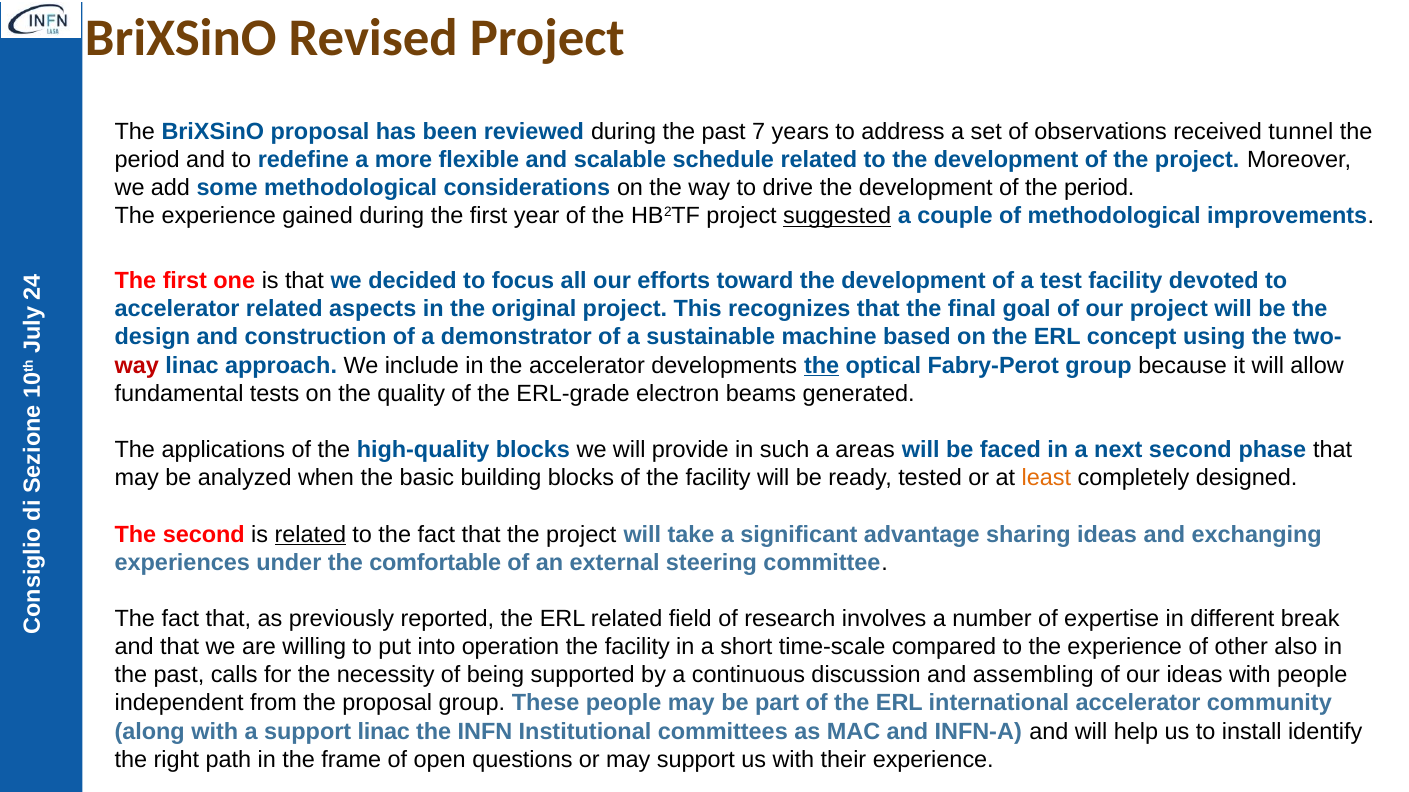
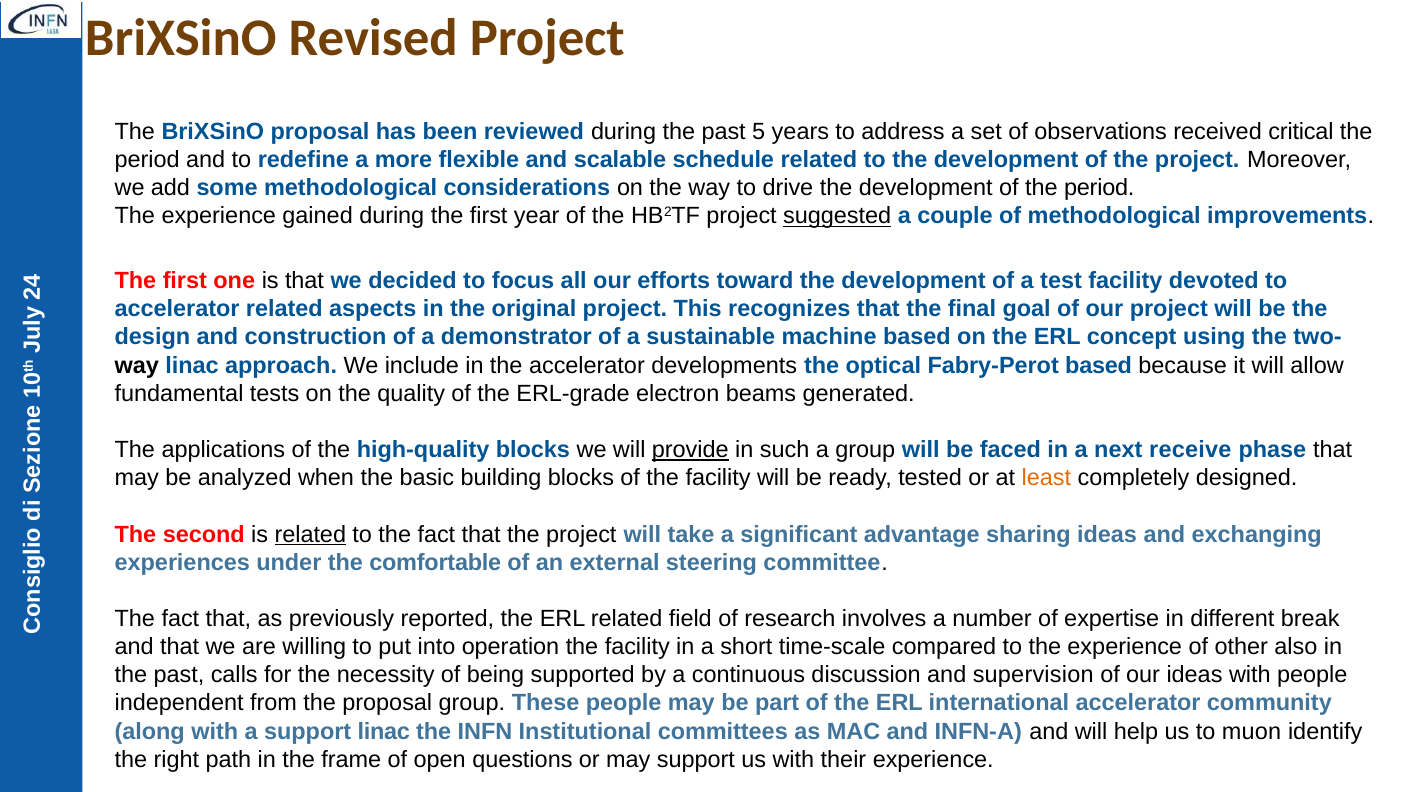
7: 7 -> 5 (759, 132)
tunnel: tunnel -> critical (1301, 132)
way colour: red -> black (137, 366)
the underline: present -> none (822, 366)
Fabry-Perot group: group -> based (1099, 366)
provide underline: none -> present (690, 450)
a areas: areas -> group (865, 450)
next second: second -> receive (1190, 450)
assembling: assembling -> supervision (1033, 675)
install: install -> muon (1252, 732)
